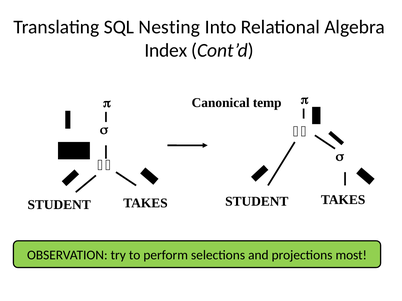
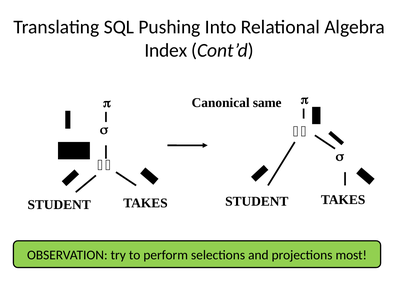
Nesting: Nesting -> Pushing (170, 27)
temp: temp -> same (267, 103)
